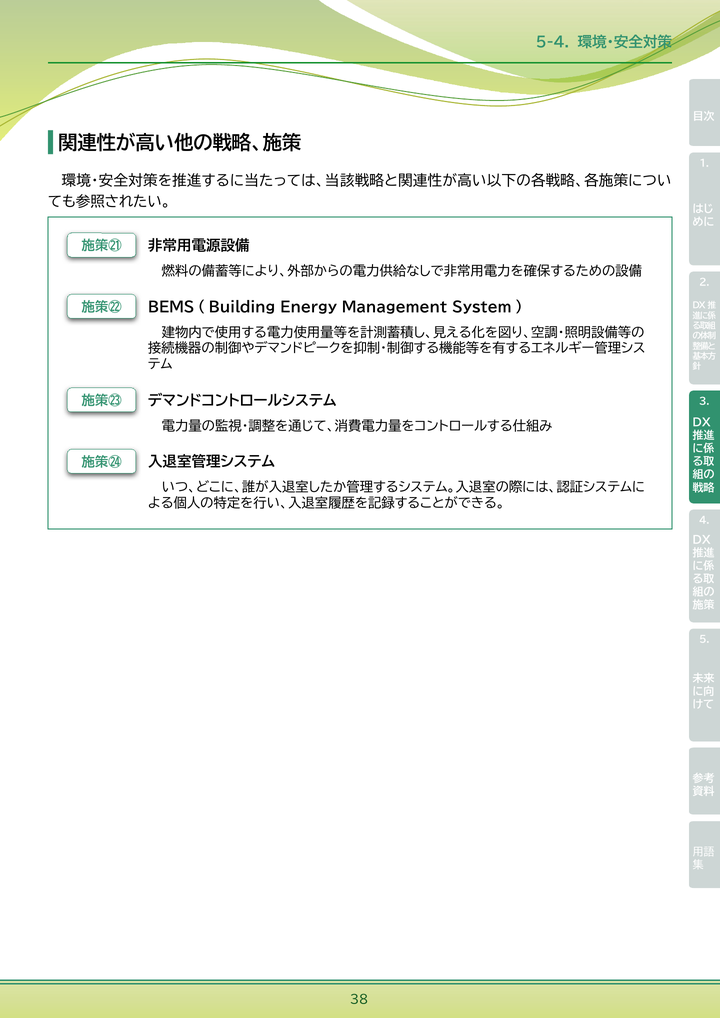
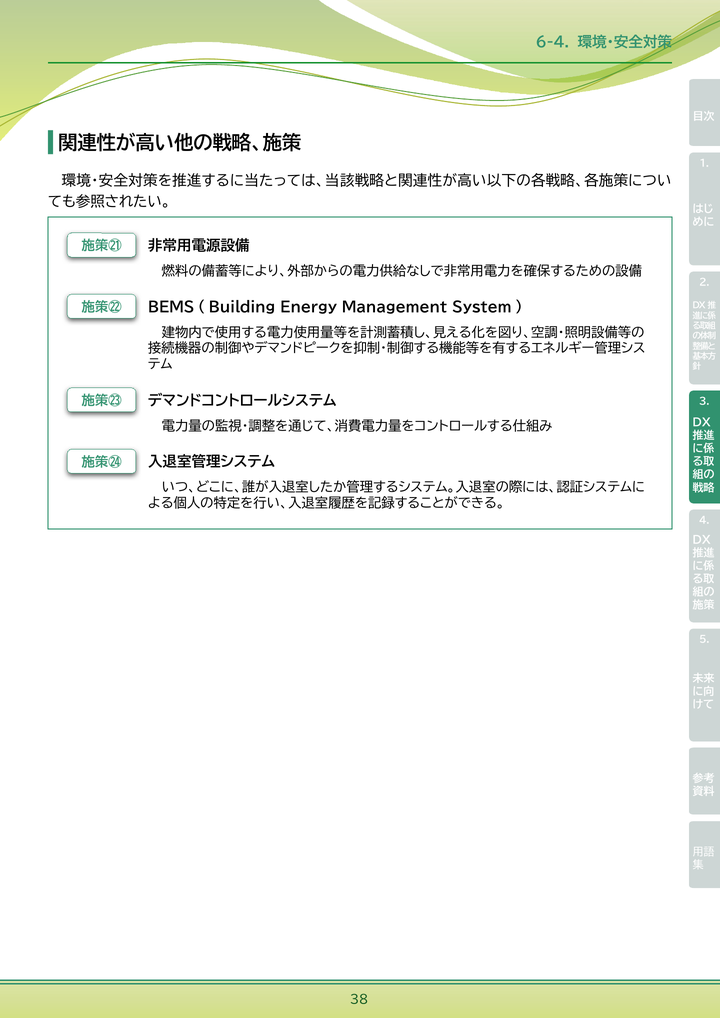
5-4: 5-4 -> 6-4 (553, 42)
